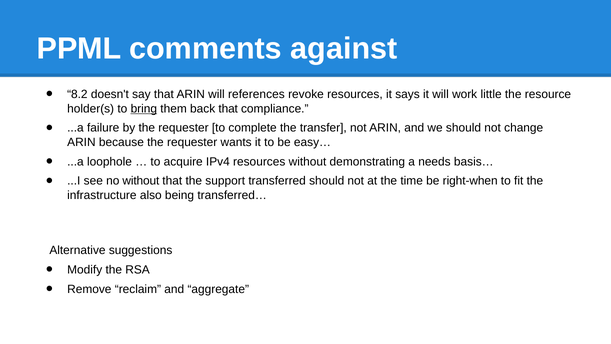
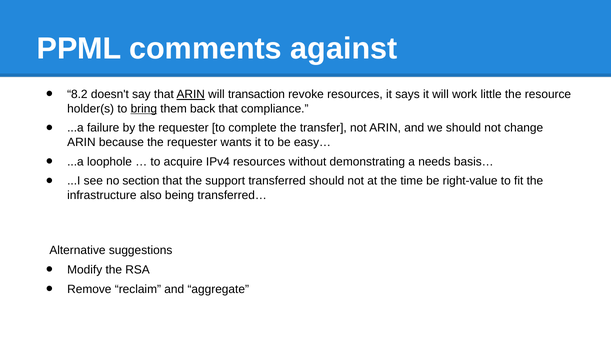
ARIN underline: none -> present (191, 94)
references: references -> transaction (257, 94)
no without: without -> section (141, 181)
right-when: right-when -> right-value (470, 181)
